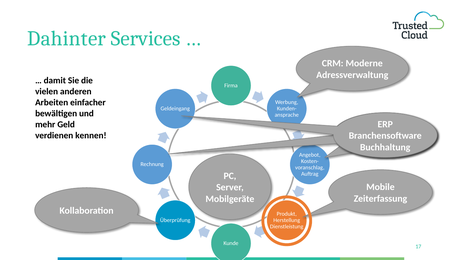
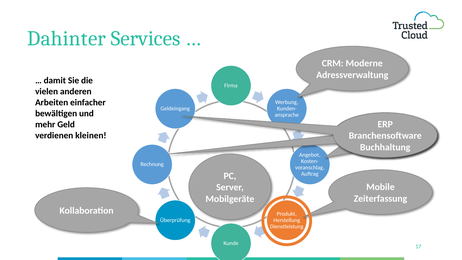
kennen: kennen -> kleinen (91, 135)
